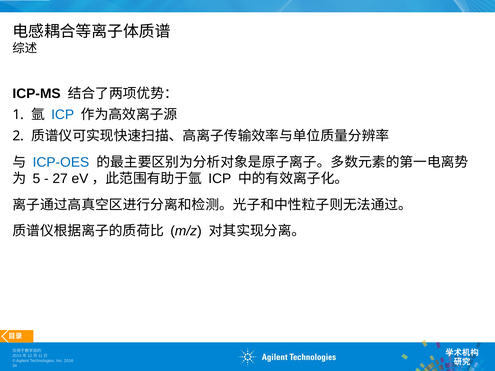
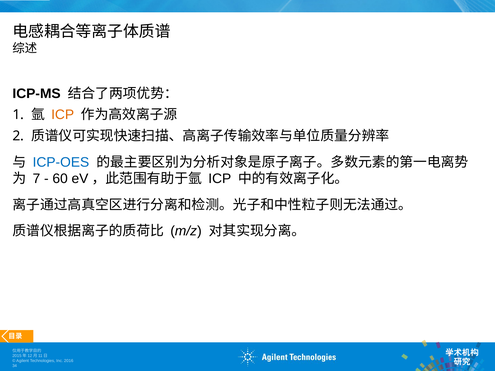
ICP colour: blue -> orange (63, 115)
5: 5 -> 7 (36, 179)
27: 27 -> 60 (60, 179)
